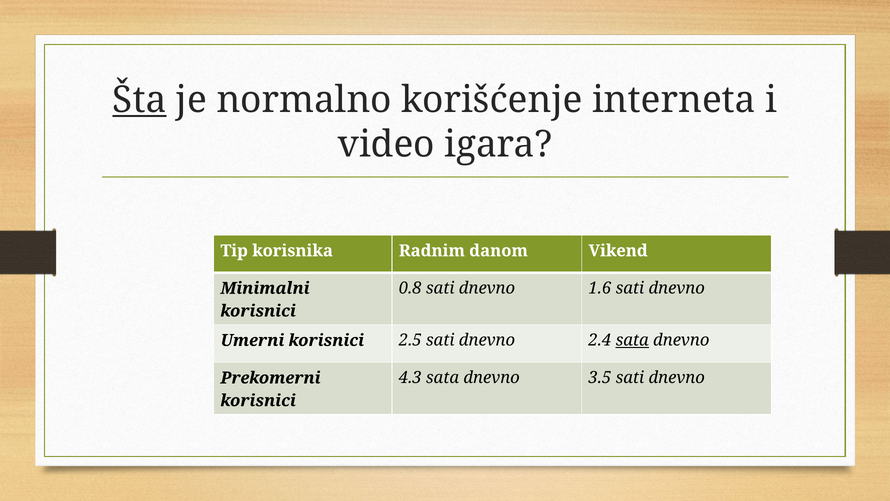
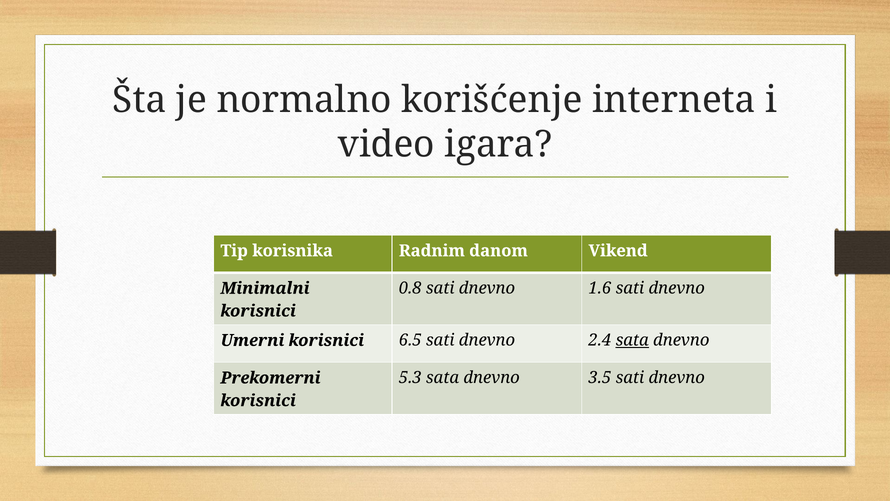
Šta underline: present -> none (139, 100)
2.5: 2.5 -> 6.5 (410, 340)
4.3: 4.3 -> 5.3 (410, 378)
